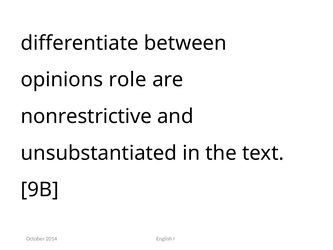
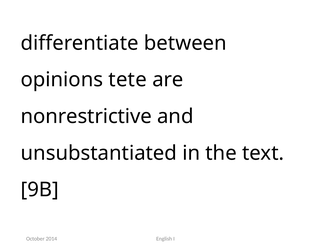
role: role -> tete (128, 80)
